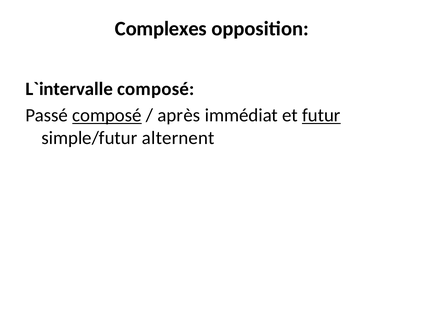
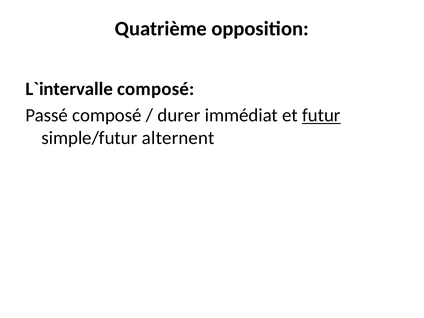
Complexes: Complexes -> Quatrième (161, 29)
composé underline: present -> none (107, 115)
après: après -> durer (179, 115)
